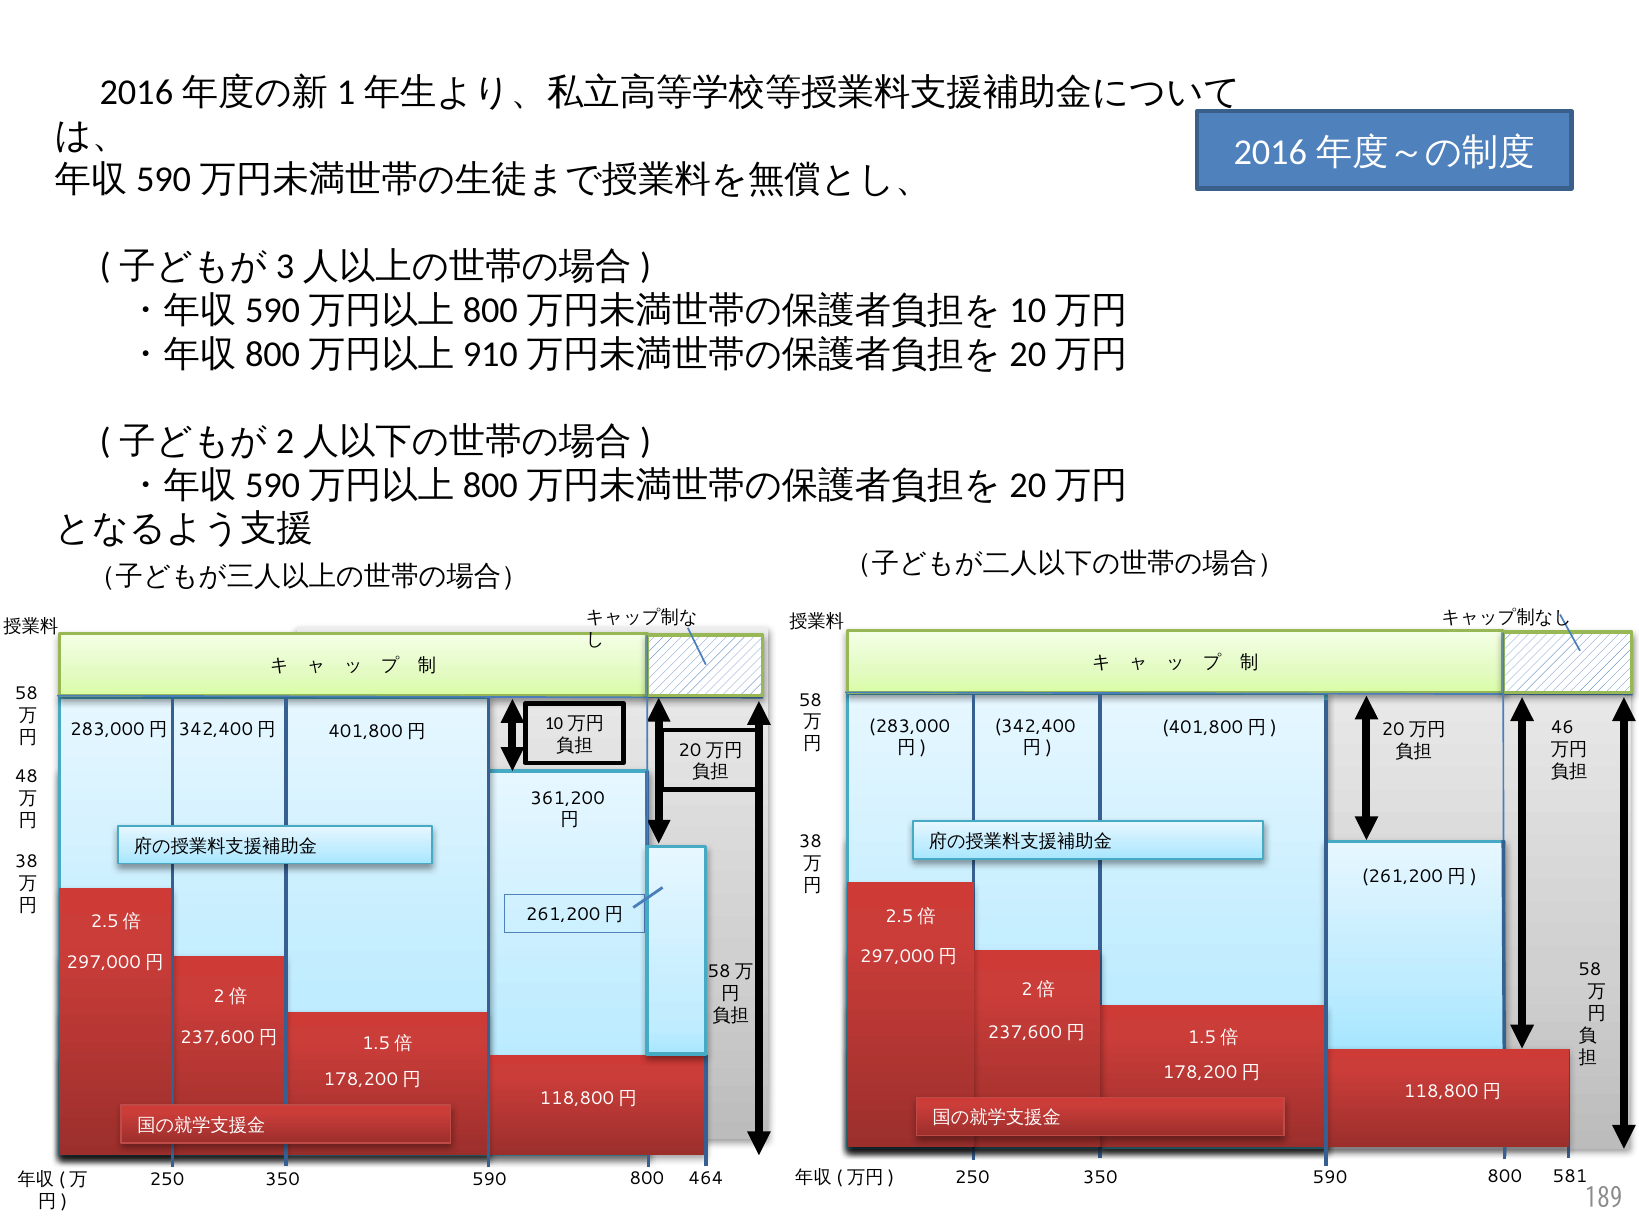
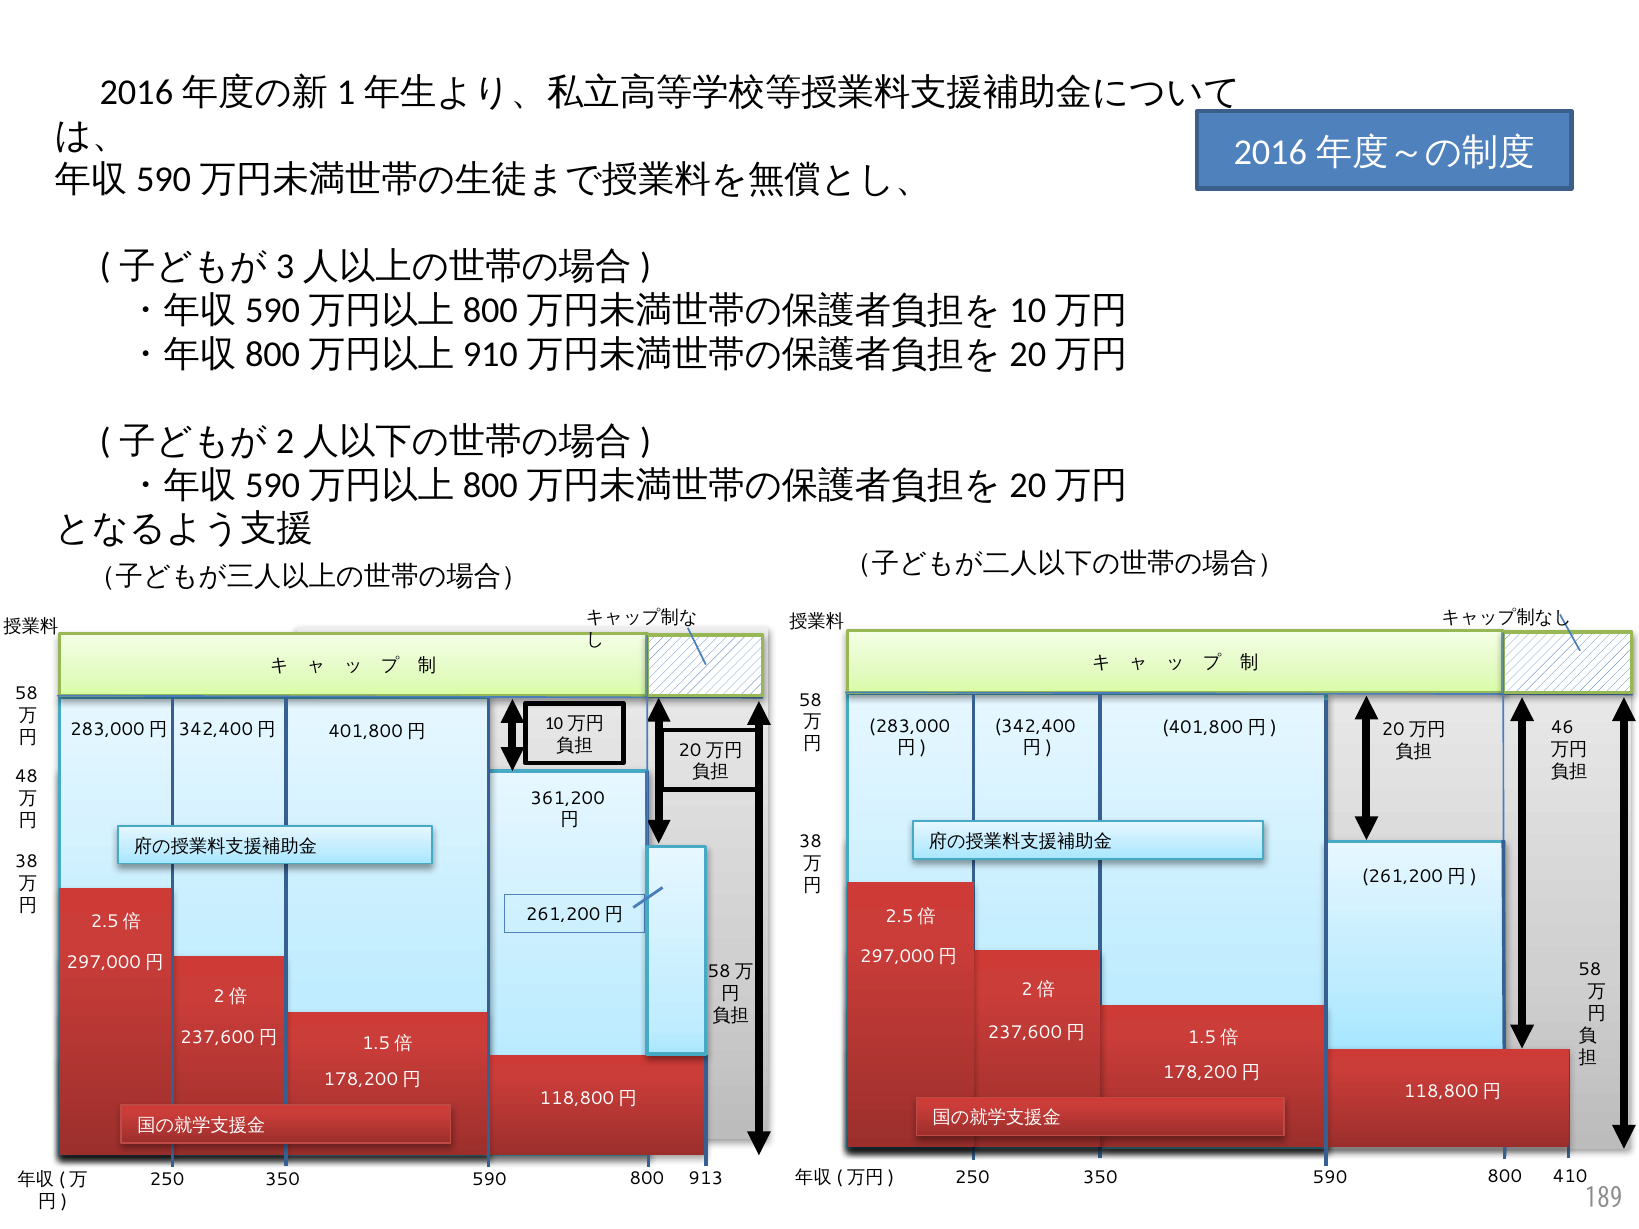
581: 581 -> 410 (1570, 1177)
464: 464 -> 913 (706, 1179)
